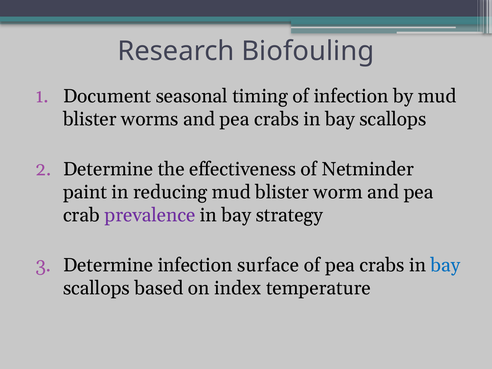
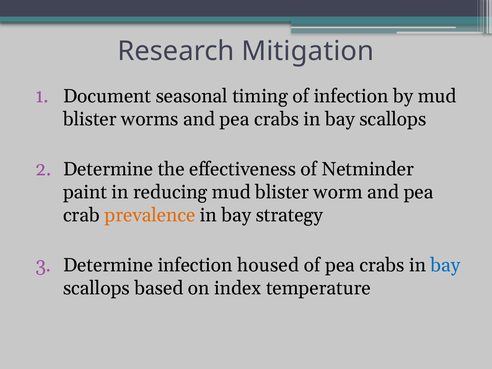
Biofouling: Biofouling -> Mitigation (308, 51)
prevalence colour: purple -> orange (150, 215)
surface: surface -> housed (268, 265)
